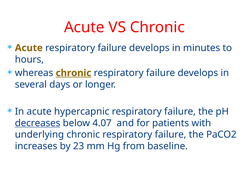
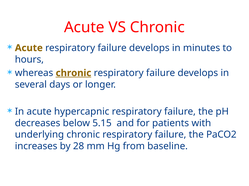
decreases underline: present -> none (38, 124)
4.07: 4.07 -> 5.15 (102, 124)
23: 23 -> 28 (79, 147)
